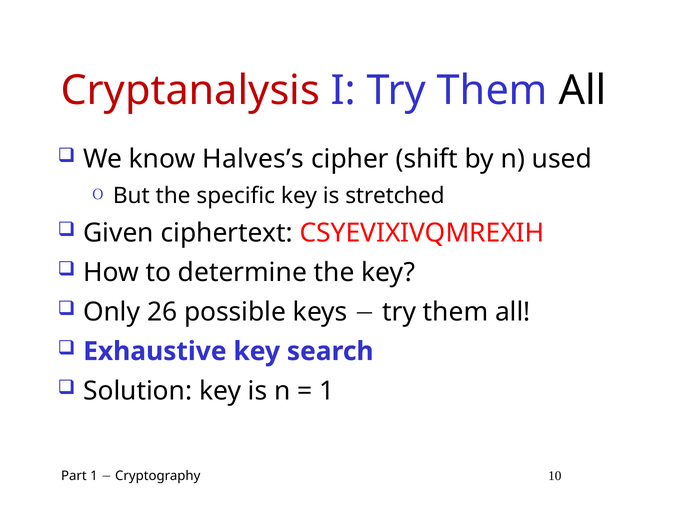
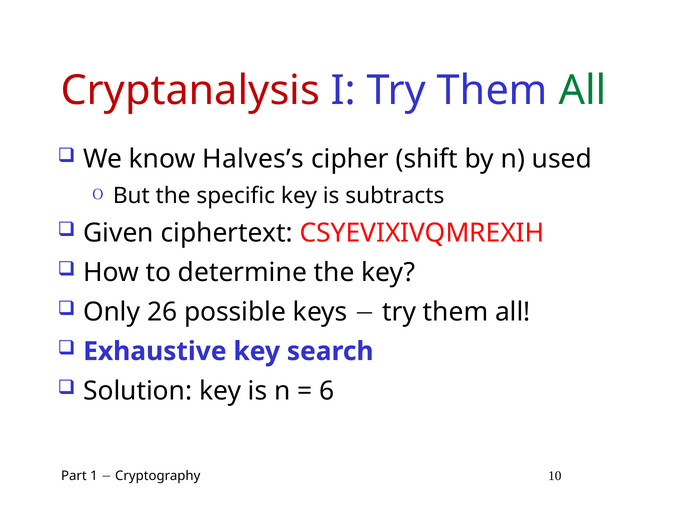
All colour: black -> green (583, 91)
stretched: stretched -> subtracts (395, 196)
1: 1 -> 6 (327, 391)
